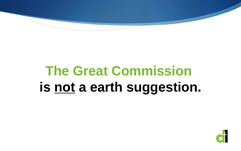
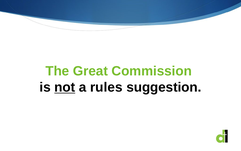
earth: earth -> rules (106, 87)
